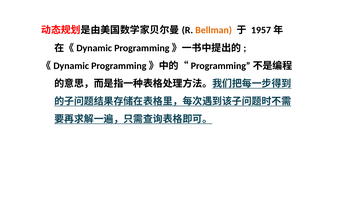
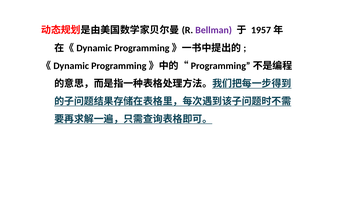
Bellman colour: orange -> purple (214, 30)
